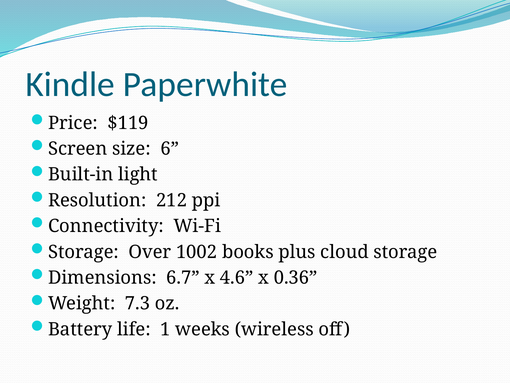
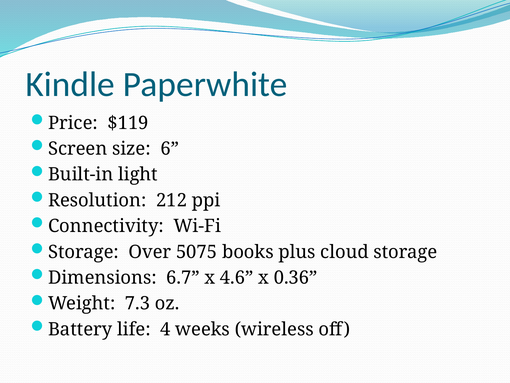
1002: 1002 -> 5075 (197, 252)
1: 1 -> 4 (165, 329)
